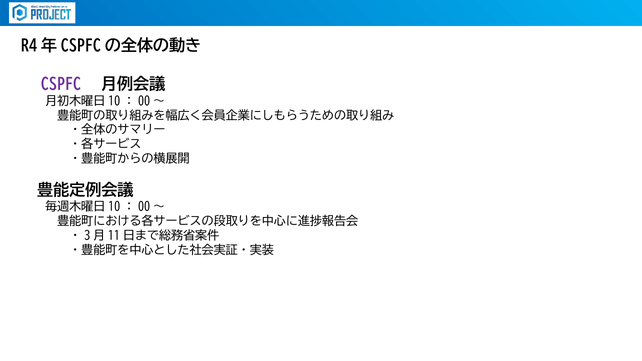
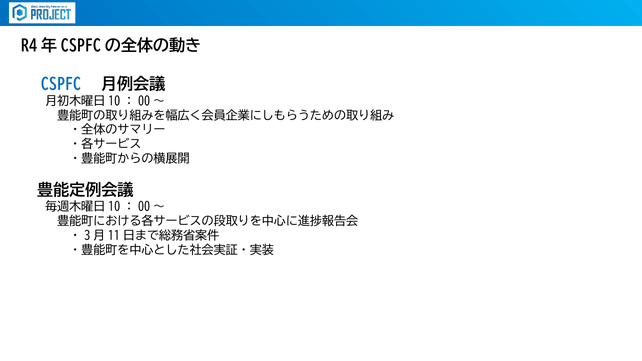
CSPFC colour: purple -> blue (61, 85)
